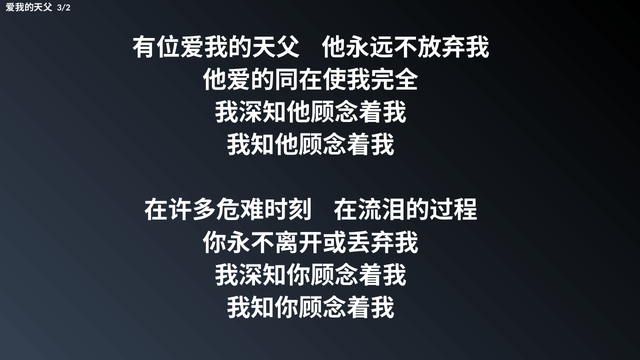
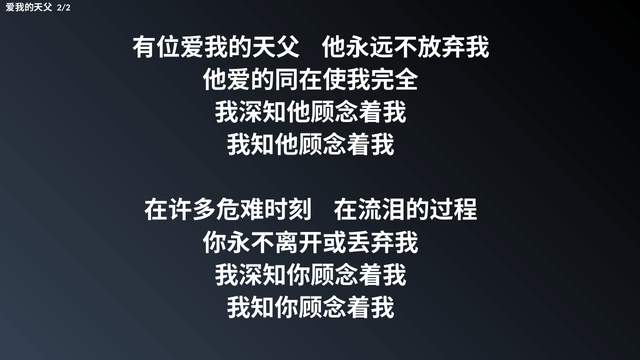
3/2: 3/2 -> 2/2 (64, 8)
